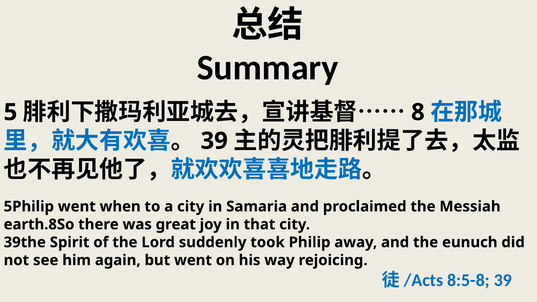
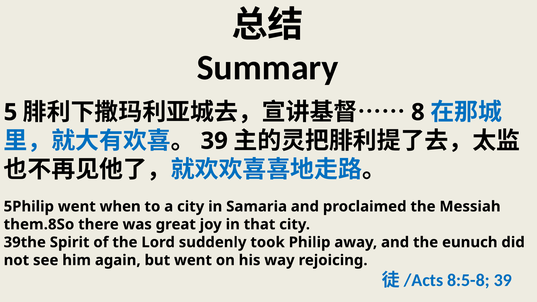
earth.8So: earth.8So -> them.8So (39, 224)
